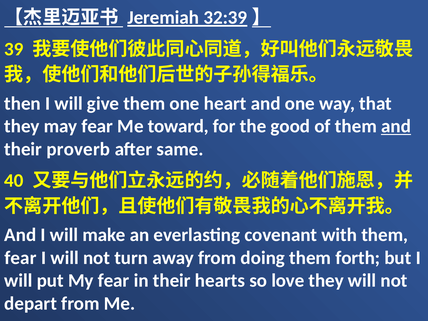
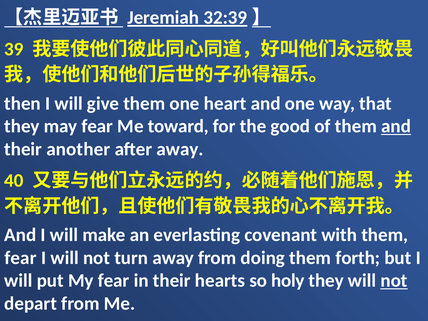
proverb: proverb -> another (78, 149)
after same: same -> away (180, 149)
love: love -> holy (288, 281)
not underline: none -> present (394, 281)
